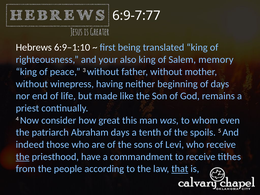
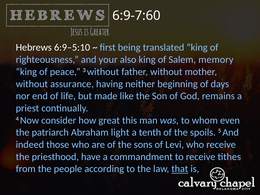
6:9-7:77: 6:9-7:77 -> 6:9-7:60 (136, 16)
6:9–1:10: 6:9–1:10 -> 6:9–5:10 (72, 47)
winepress: winepress -> assurance (72, 84)
Abraham days: days -> light (120, 132)
the underline: present -> none (23, 157)
